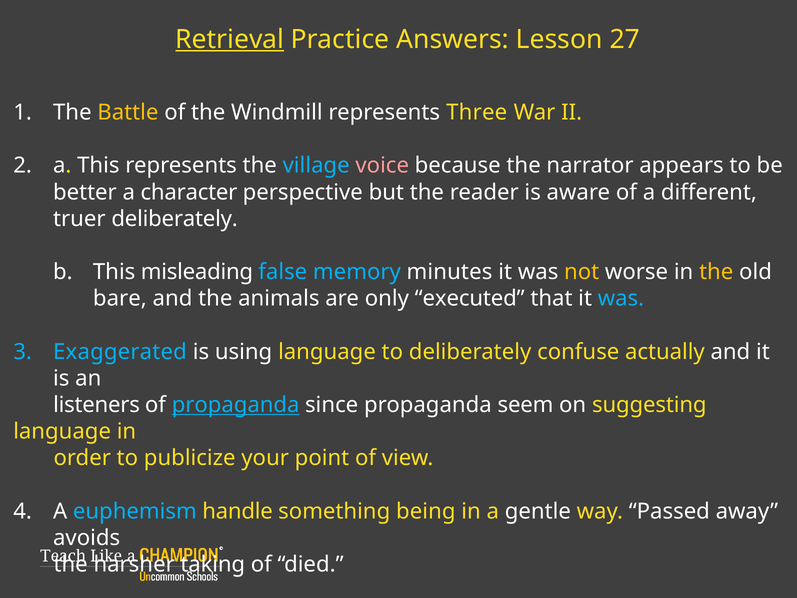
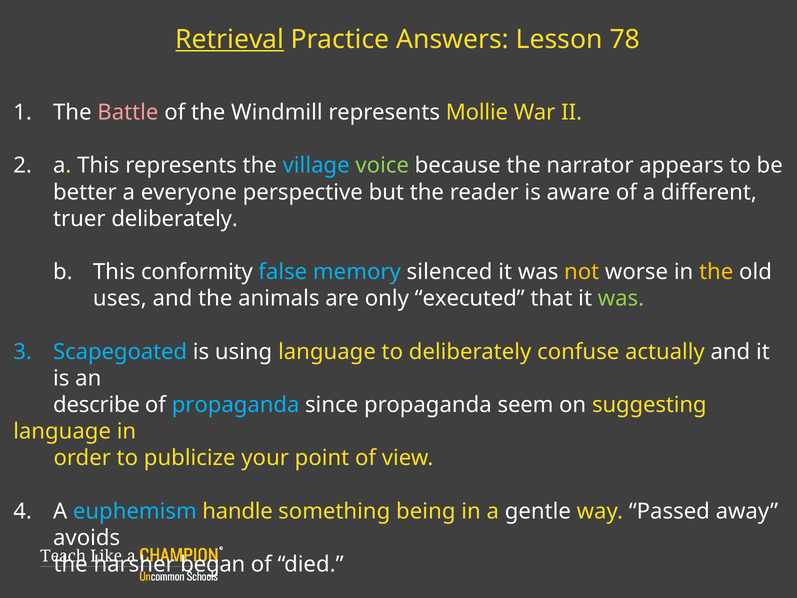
27: 27 -> 78 (625, 39)
Battle colour: yellow -> pink (128, 112)
Three: Three -> Mollie (477, 112)
voice colour: pink -> light green (382, 166)
character: character -> everyone (189, 192)
misleading: misleading -> conformity (197, 272)
minutes: minutes -> silenced (450, 272)
bare: bare -> uses (120, 298)
was colour: light blue -> light green (621, 298)
Exaggerated: Exaggerated -> Scapegoated (120, 352)
listeners: listeners -> describe (97, 405)
propaganda underline: present -> none (236, 405)
taking: taking -> began (213, 564)
